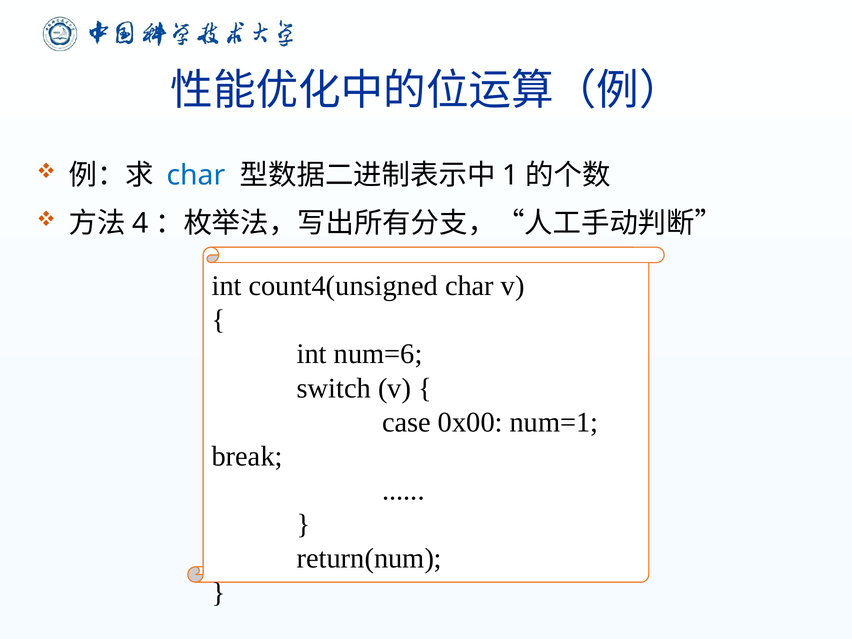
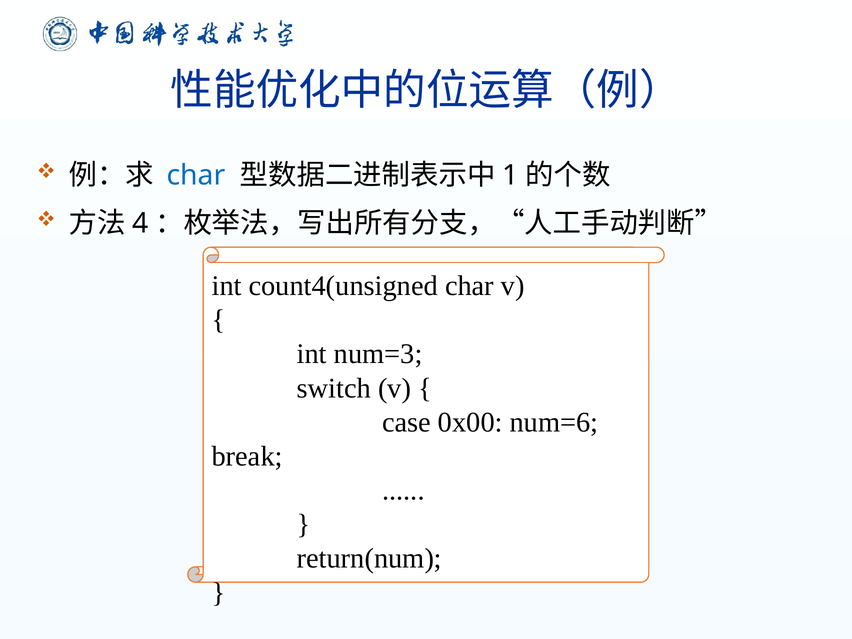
num=6: num=6 -> num=3 (378, 354)
num=1: num=1 -> num=6 (554, 422)
